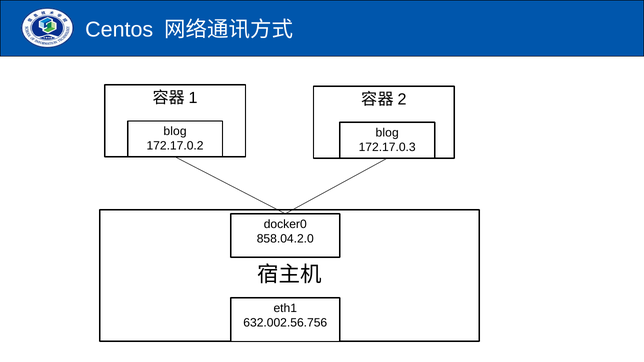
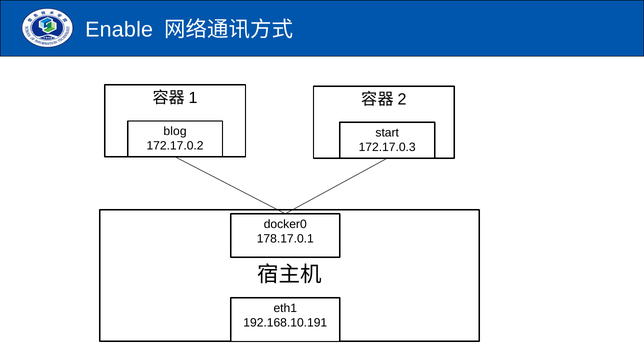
Centos: Centos -> Enable (119, 30)
blog: blog -> start (387, 133)
858.04.2.0: 858.04.2.0 -> 178.17.0.1 (285, 239)
632.002.56.756: 632.002.56.756 -> 192.168.10.191 (285, 323)
